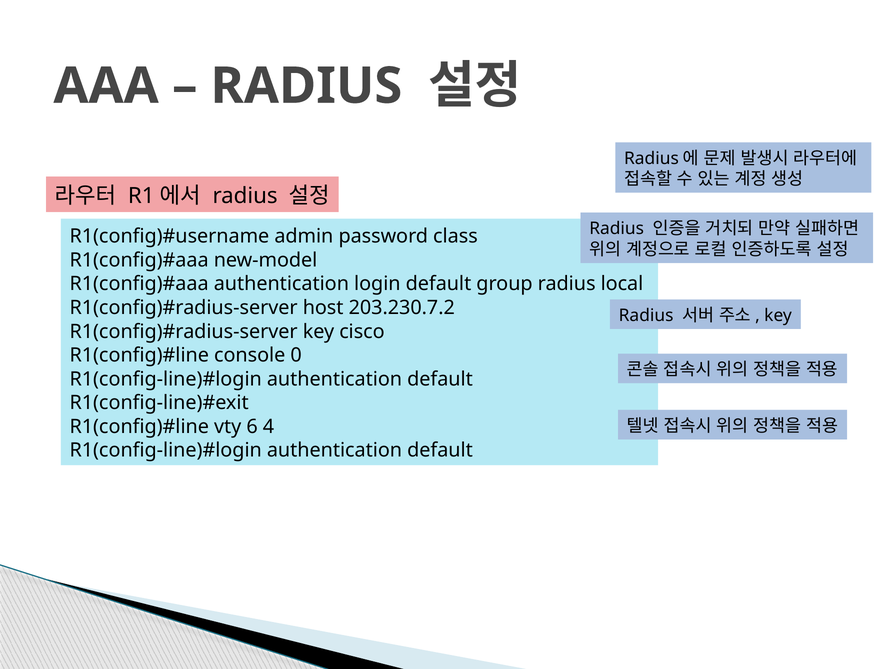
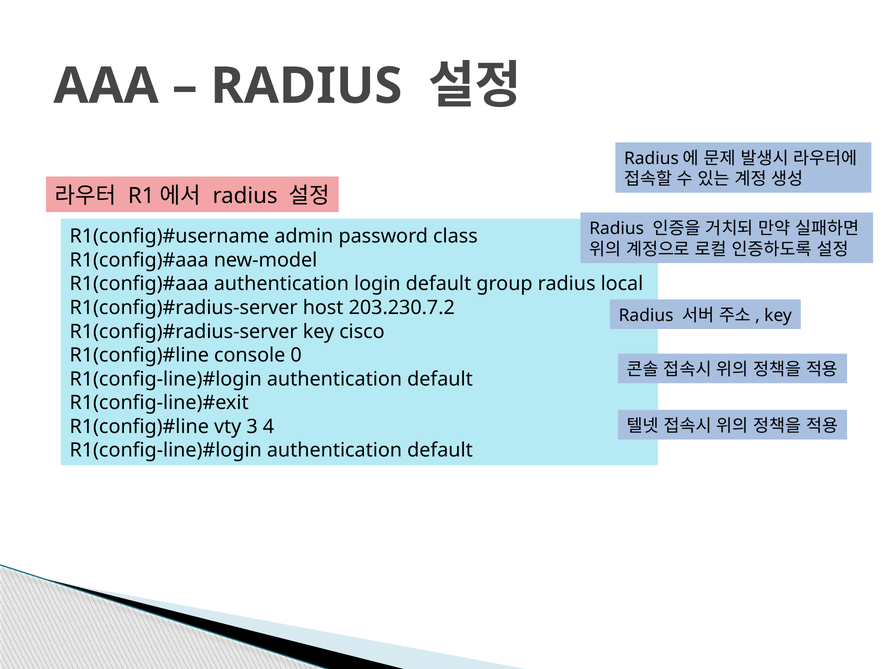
6: 6 -> 3 (252, 427)
